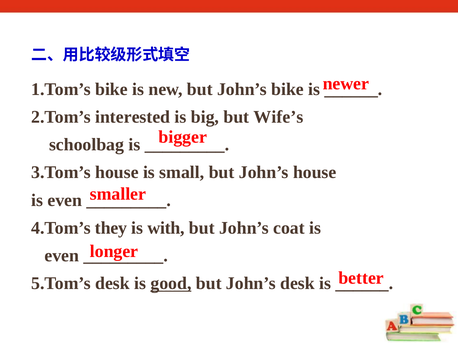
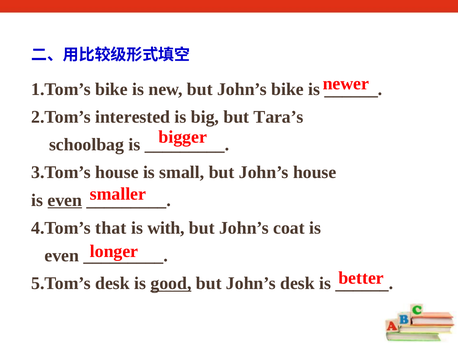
Wife’s: Wife’s -> Tara’s (279, 117)
even underline: none -> present (65, 200)
they: they -> that (111, 228)
